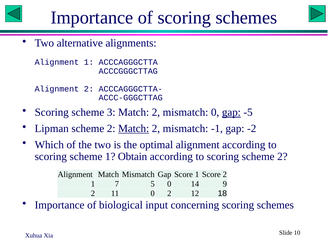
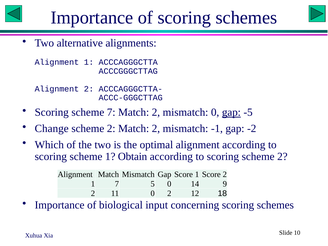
scheme 3: 3 -> 7 (111, 112)
Lipman: Lipman -> Change (52, 129)
Match underline: present -> none (134, 129)
